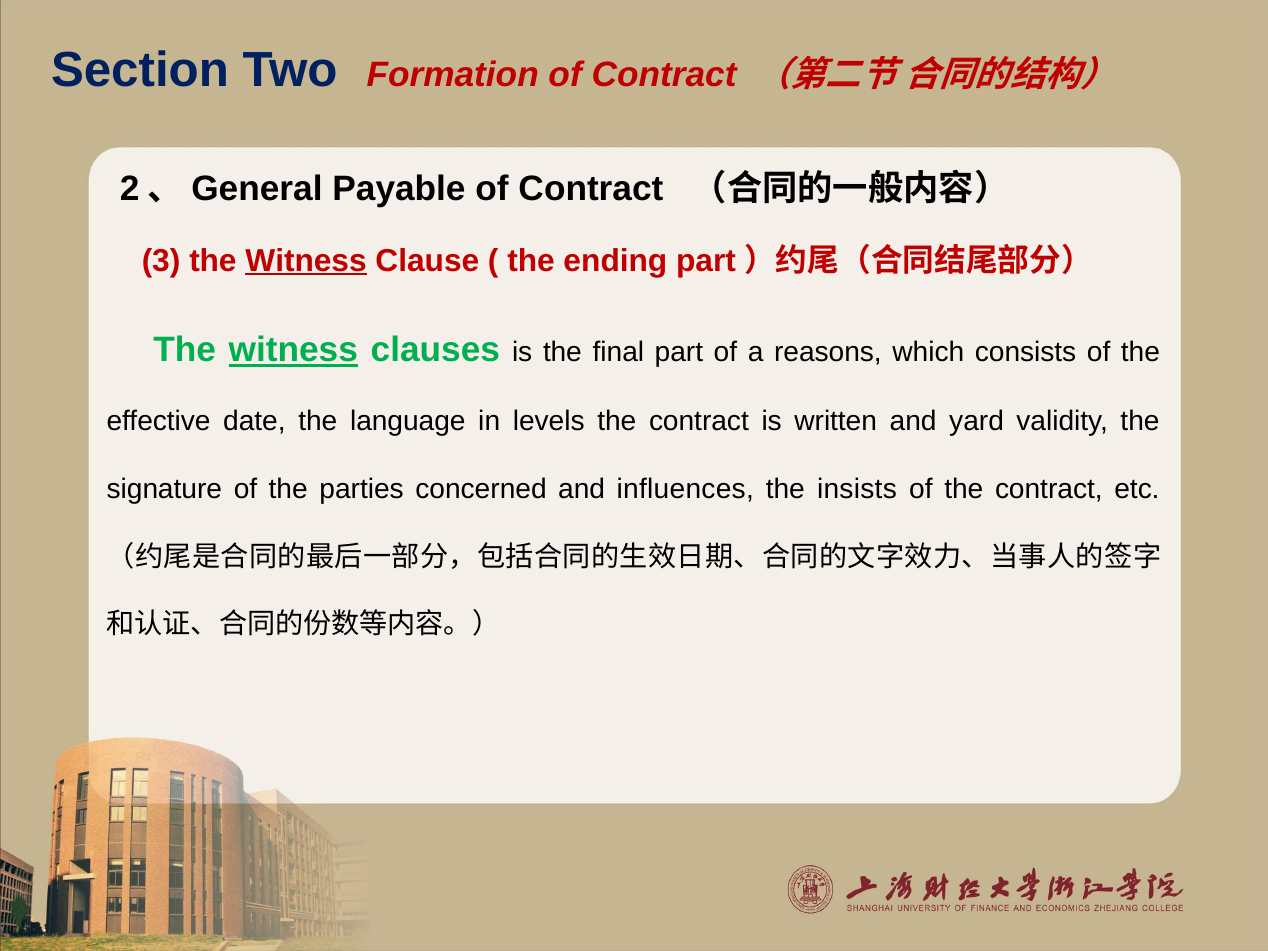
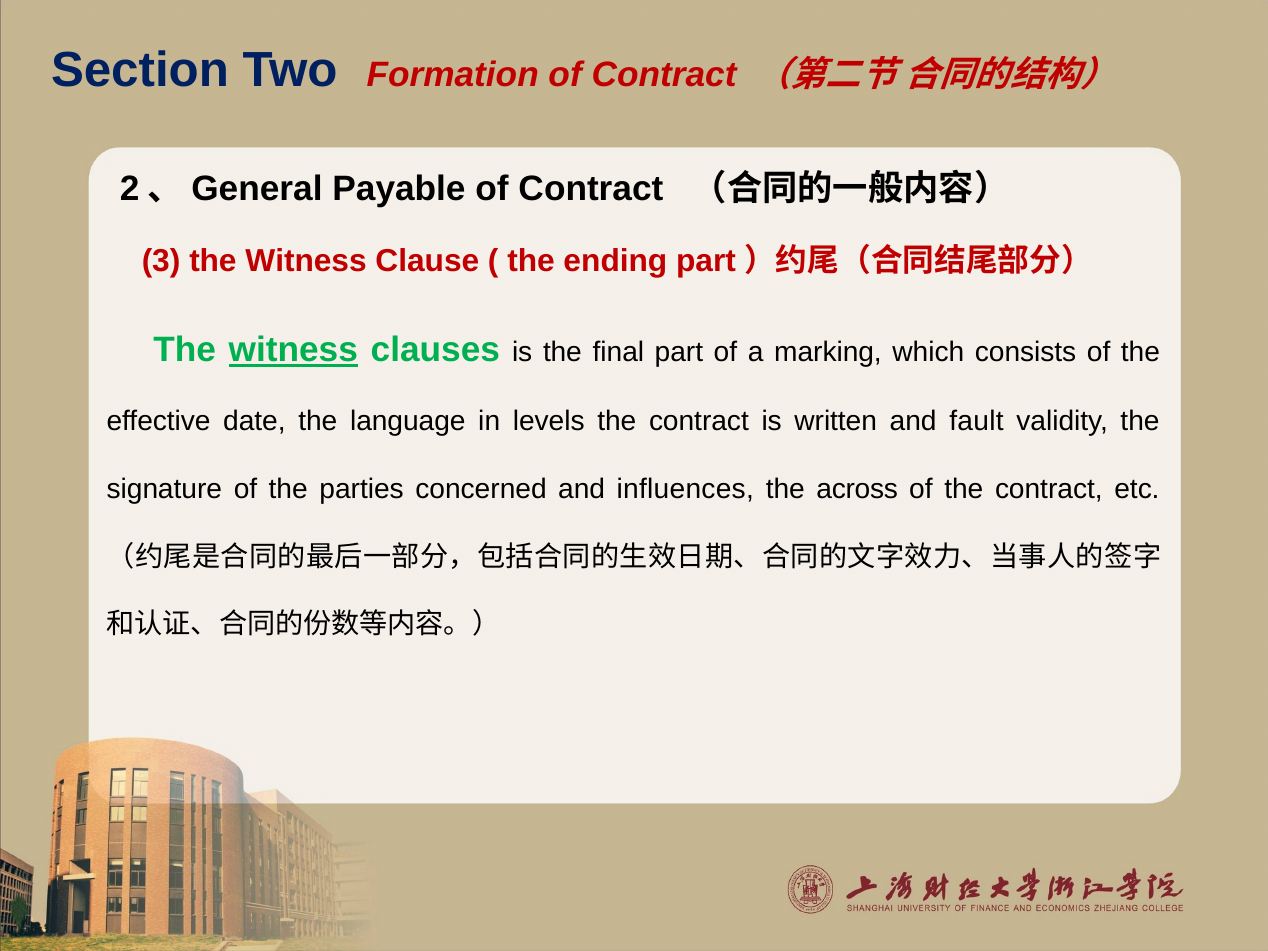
Witness underline: present -> none (306, 261)
reasons: reasons -> marking (828, 353)
yard: yard -> fault (976, 422)
insists: insists -> across (857, 489)
